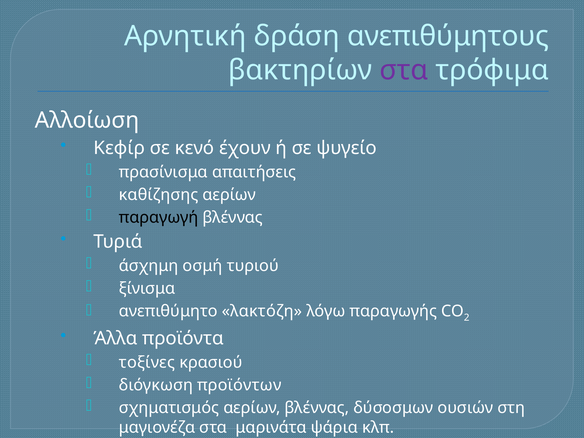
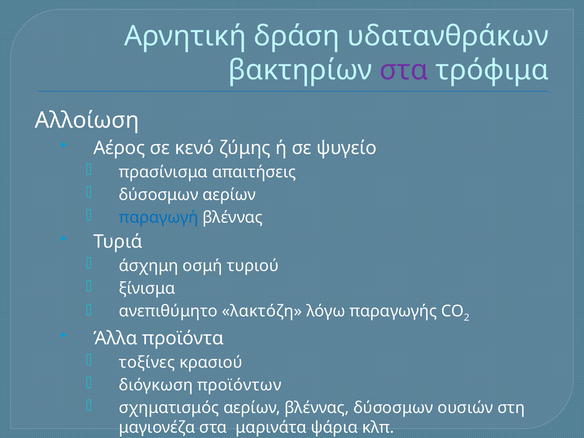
ανεπιθύμητους: ανεπιθύμητους -> υδατανθράκων (448, 36)
Κεφίρ: Κεφίρ -> Αέρος (119, 148)
έχουν: έχουν -> ζύμης (245, 148)
καθίζησης: καθίζησης -> δύσοσμων (159, 195)
παραγωγή colour: black -> blue (159, 218)
